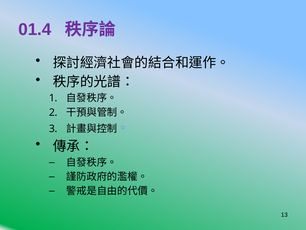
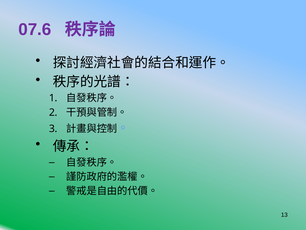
01.4: 01.4 -> 07.6 (35, 29)
